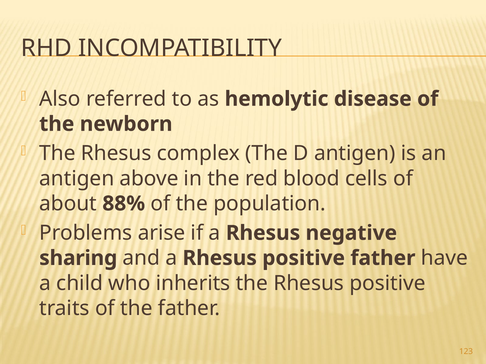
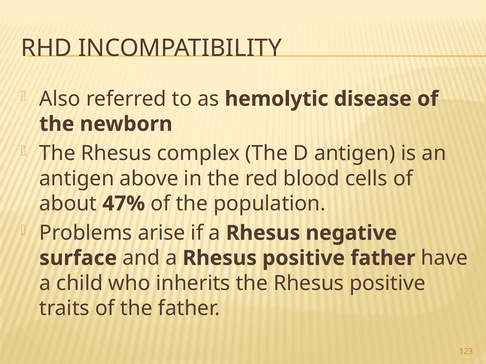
88%: 88% -> 47% (124, 204)
sharing: sharing -> surface (78, 258)
